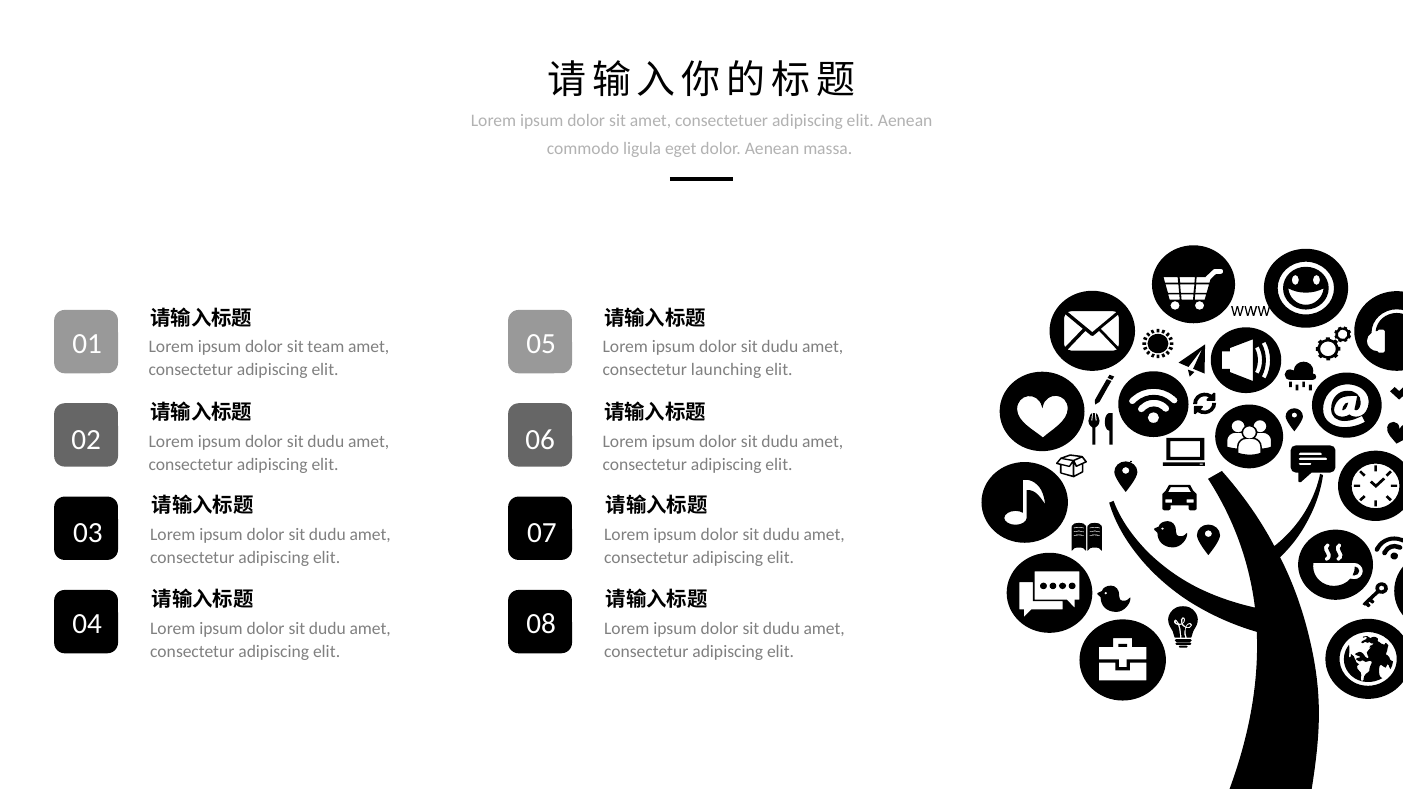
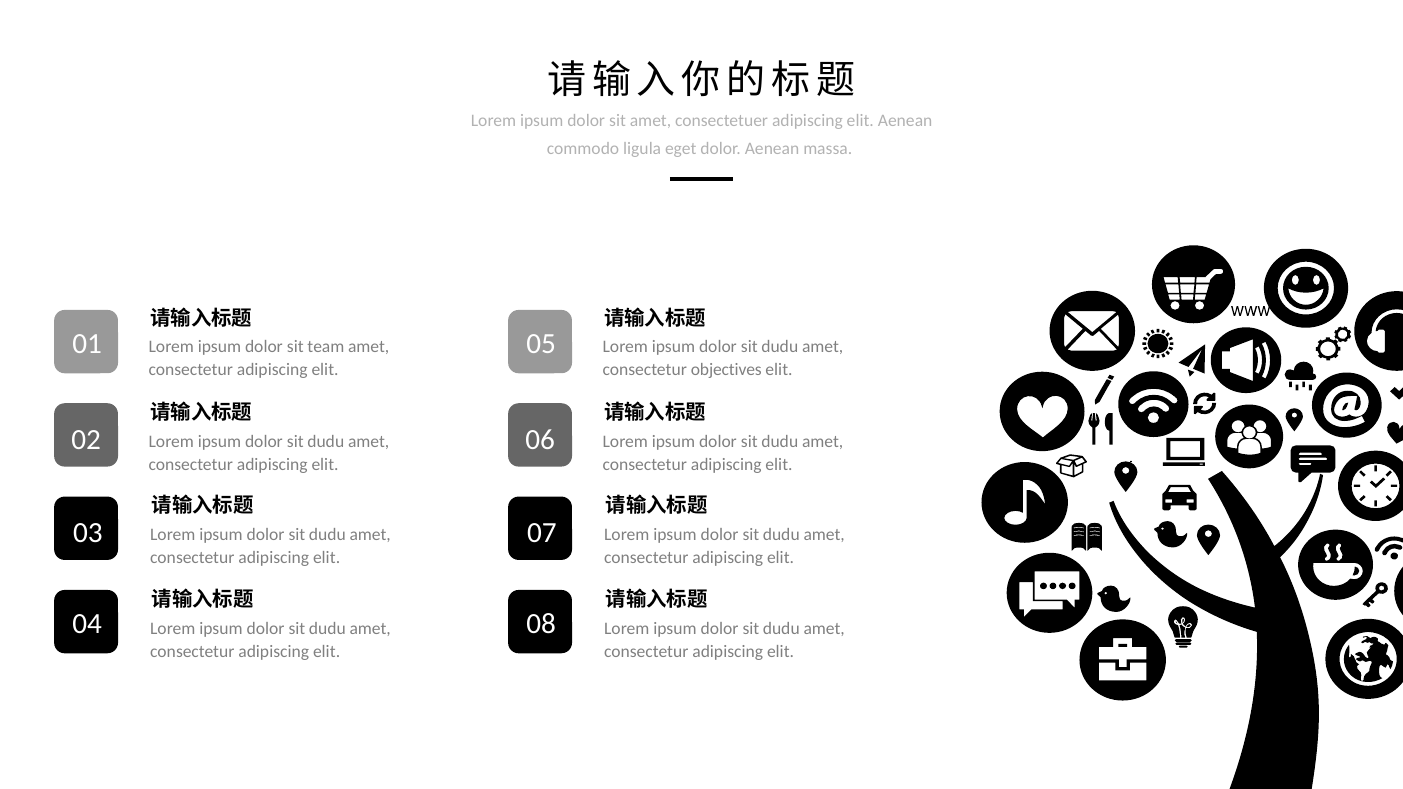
launching: launching -> objectives (726, 370)
